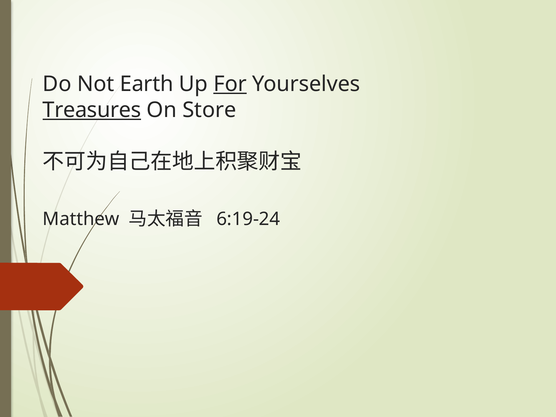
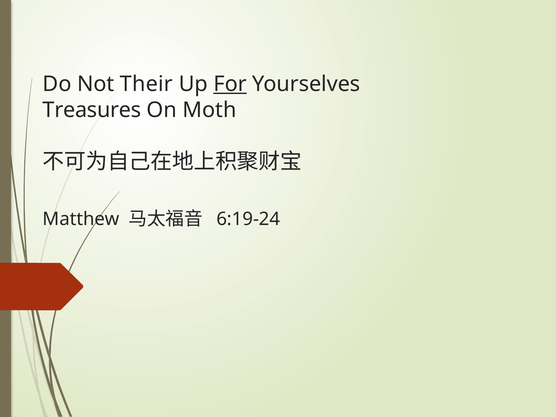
Earth: Earth -> Their (146, 84)
Treasures underline: present -> none (92, 110)
Store: Store -> Moth (209, 110)
